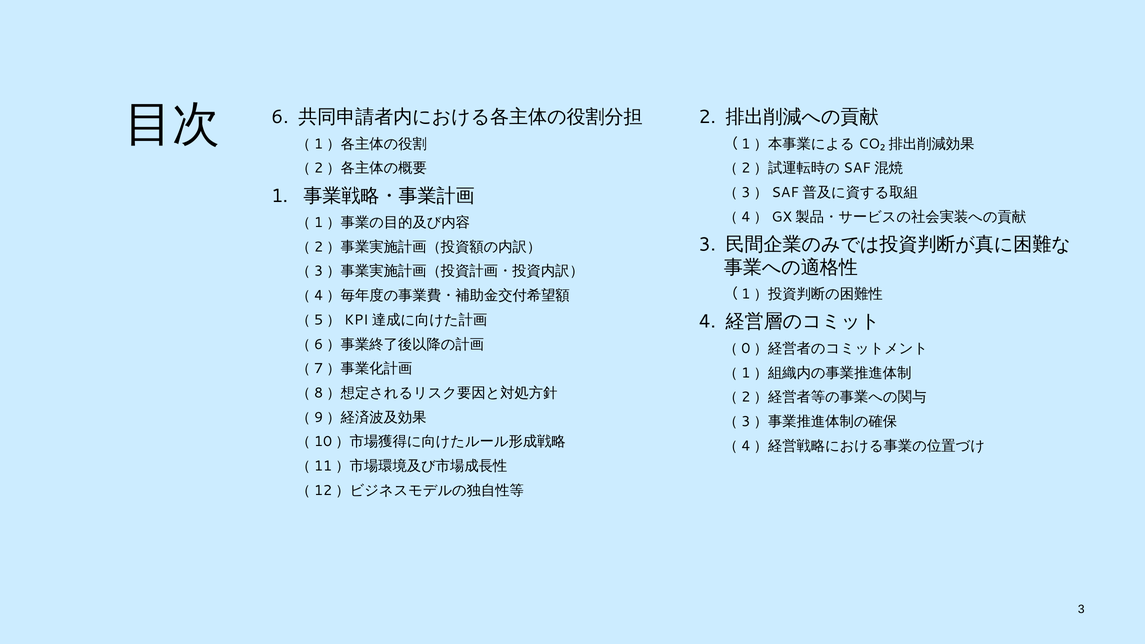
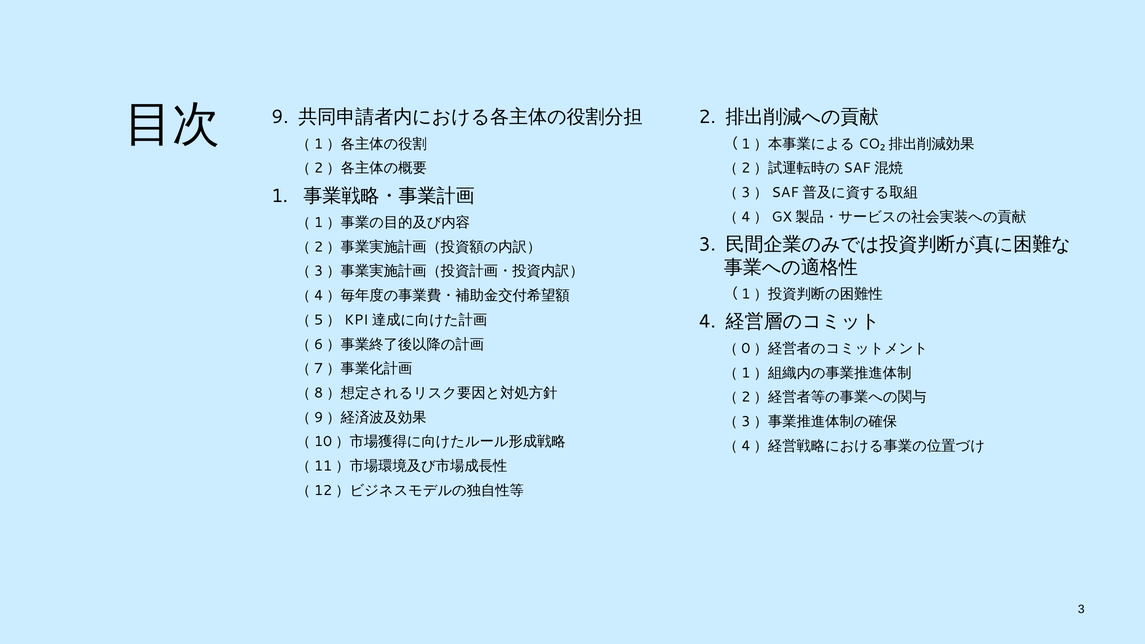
6: 6 -> 9 (280, 117)
